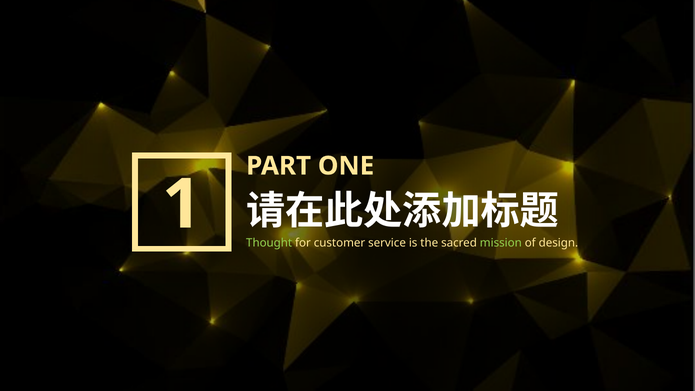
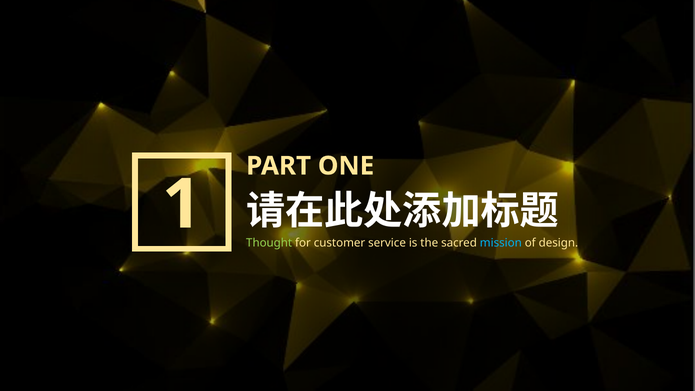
mission colour: light green -> light blue (501, 243)
